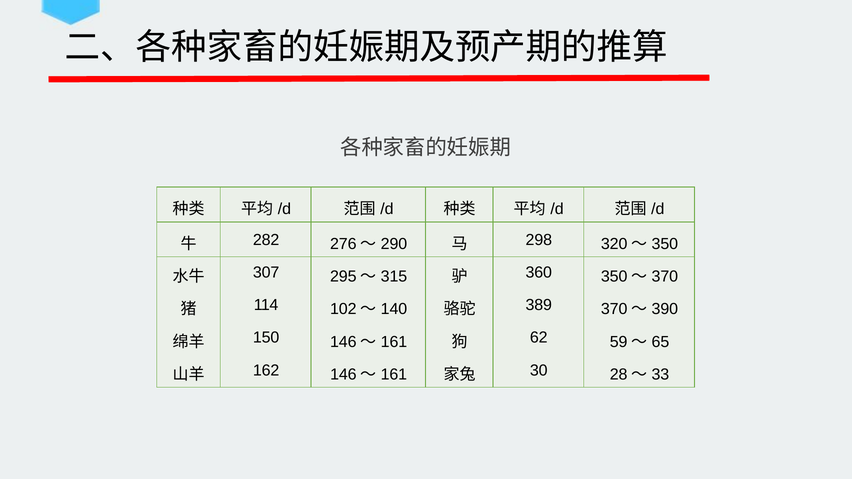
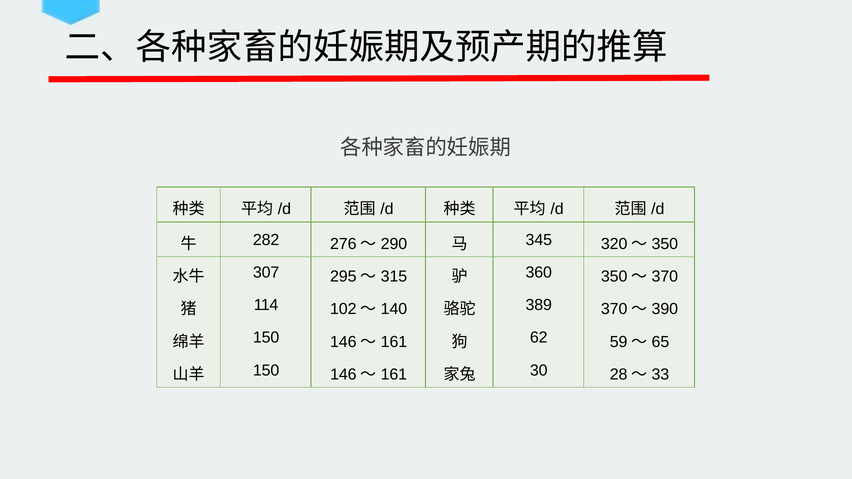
298: 298 -> 345 (539, 240)
162: 162 -> 150 (266, 370)
